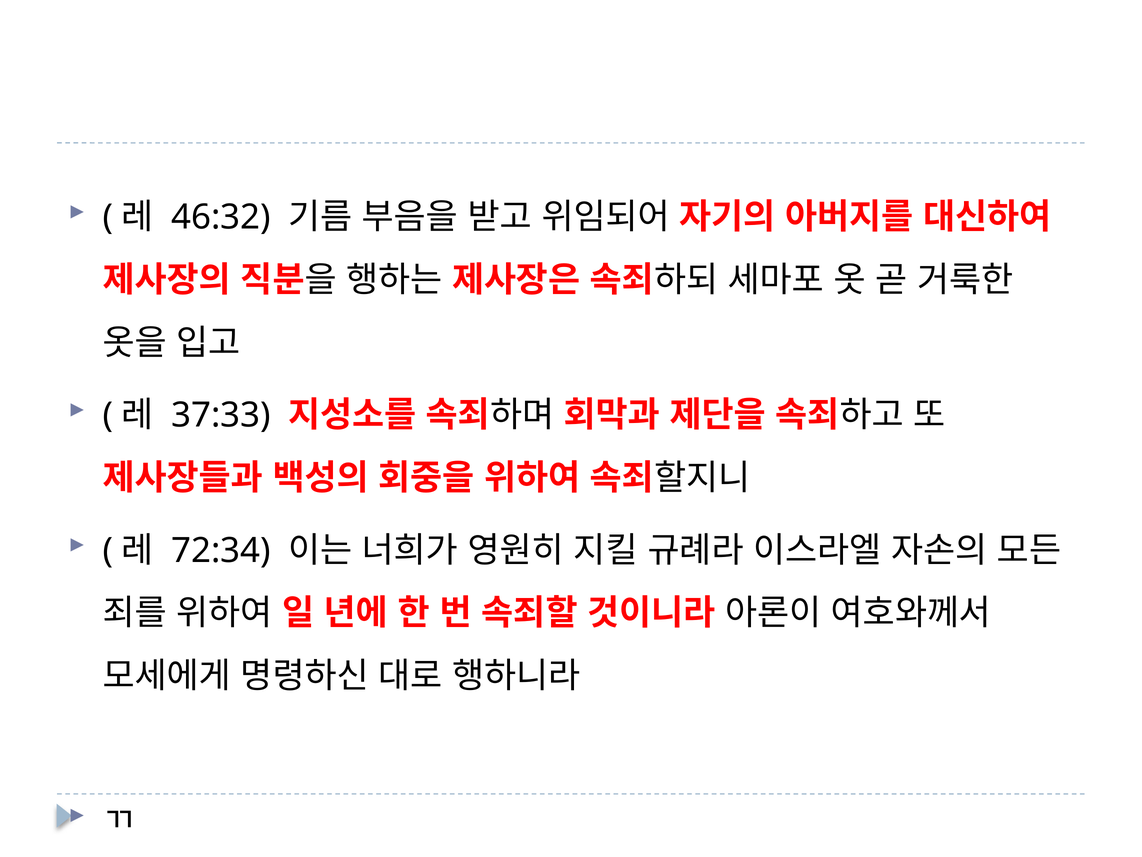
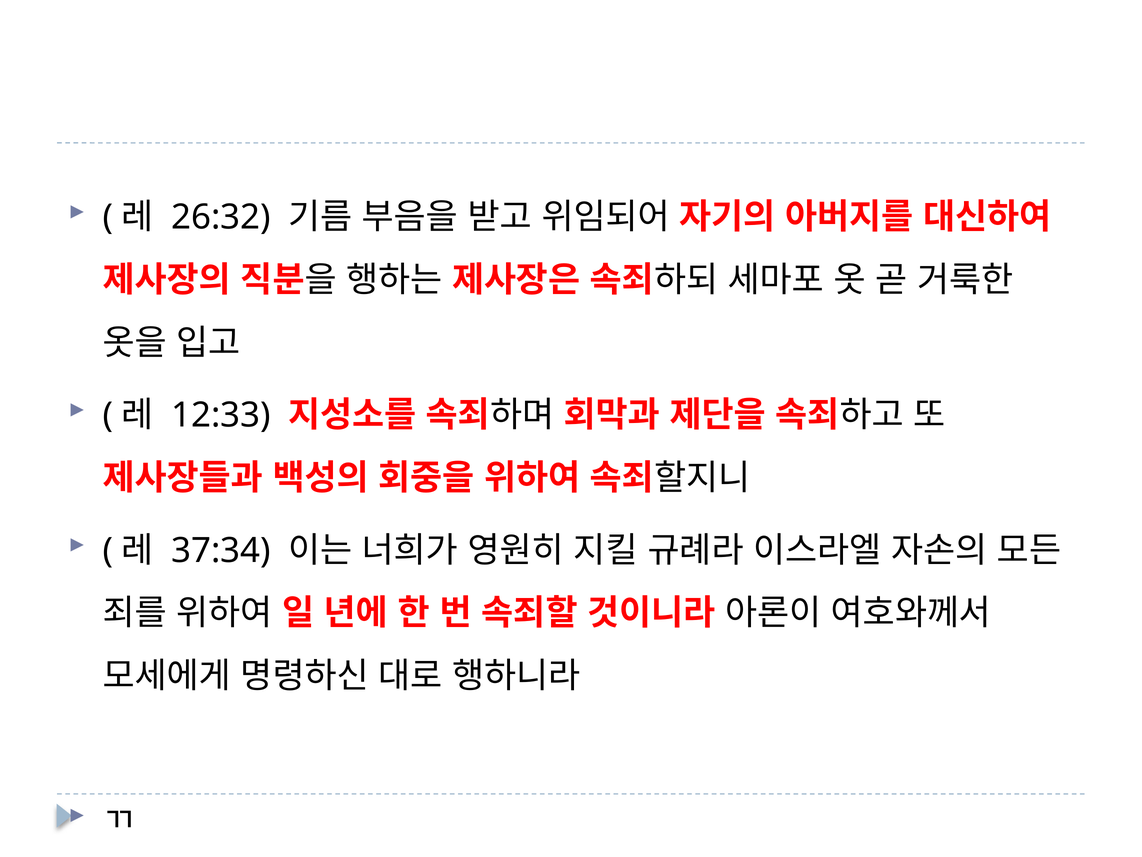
46:32: 46:32 -> 26:32 (221, 217)
37:33: 37:33 -> 12:33 (221, 415)
72:34: 72:34 -> 37:34 (221, 550)
